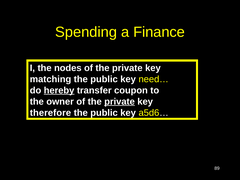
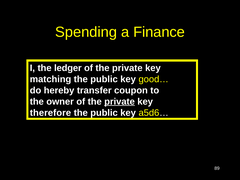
nodes: nodes -> ledger (68, 68)
need…: need… -> good… (154, 79)
hereby underline: present -> none (59, 90)
